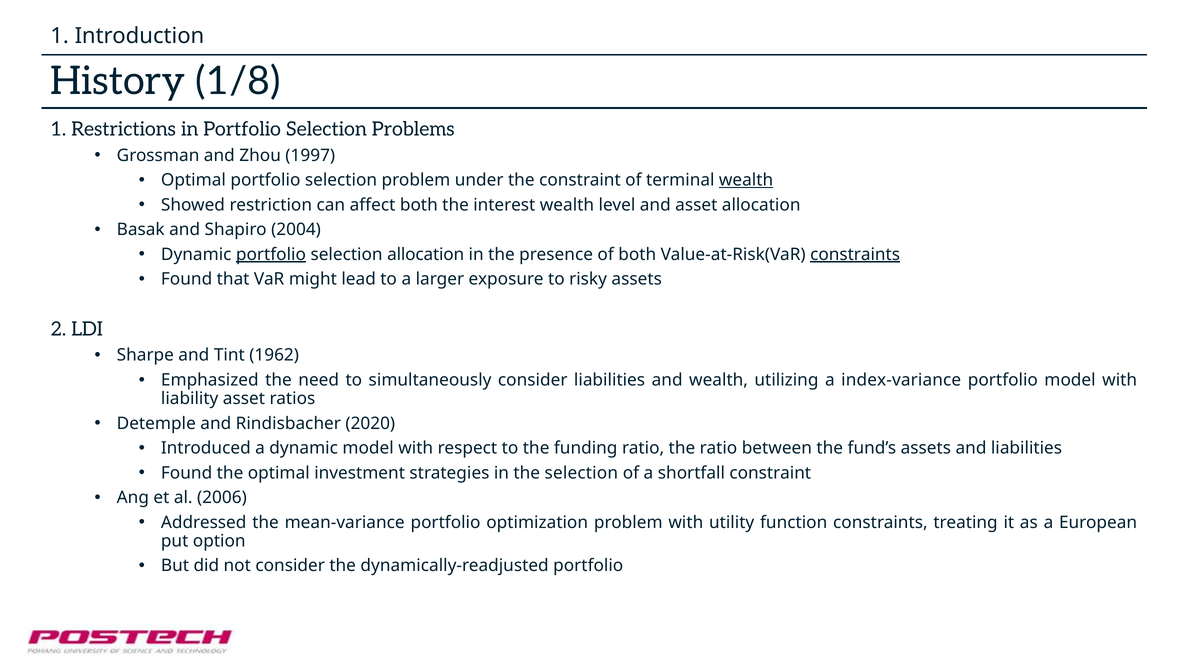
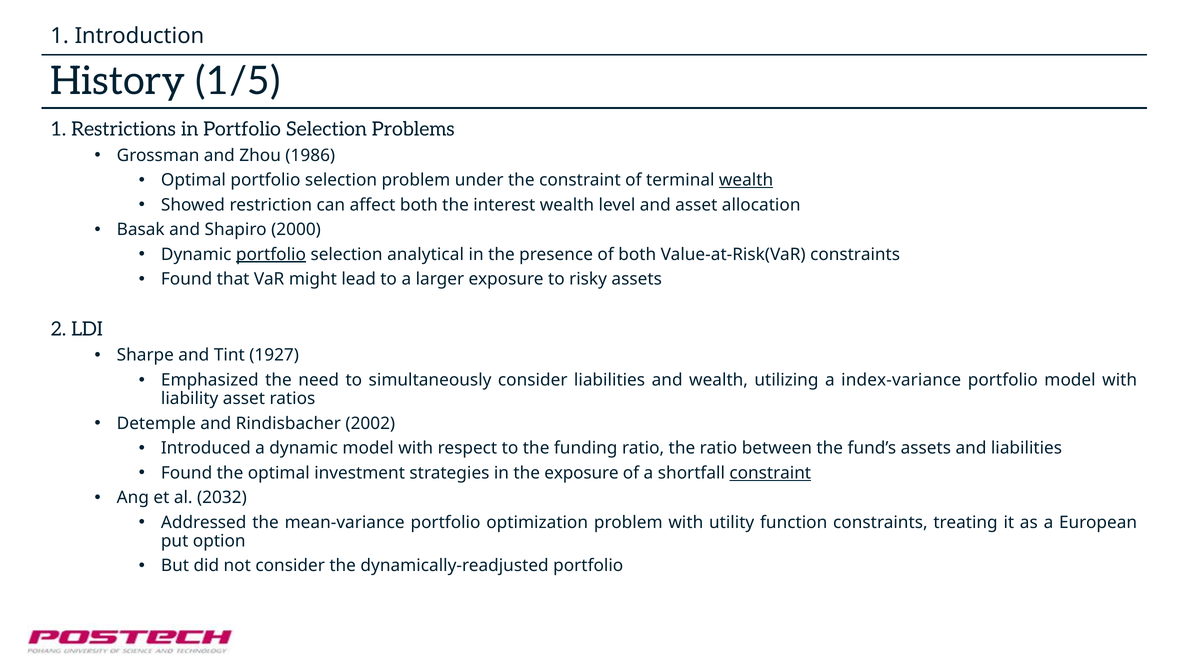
1/8: 1/8 -> 1/5 (238, 81)
1997: 1997 -> 1986 (310, 155)
2004: 2004 -> 2000 (296, 230)
selection allocation: allocation -> analytical (426, 254)
constraints underline: present -> none (855, 254)
1962: 1962 -> 1927 (274, 355)
2020: 2020 -> 2002 (370, 423)
the selection: selection -> exposure (582, 473)
constraint underline: none -> present (770, 473)
2006: 2006 -> 2032 (222, 497)
